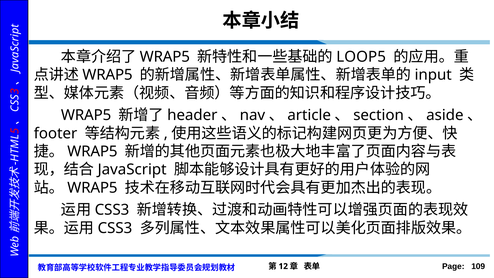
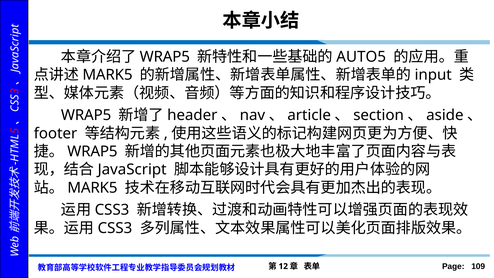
LOOP5: LOOP5 -> AUTO5 (361, 57)
WRAP5: WRAP5 -> MARK5 (108, 75)
WRAP5: WRAP5 -> MARK5 (92, 188)
